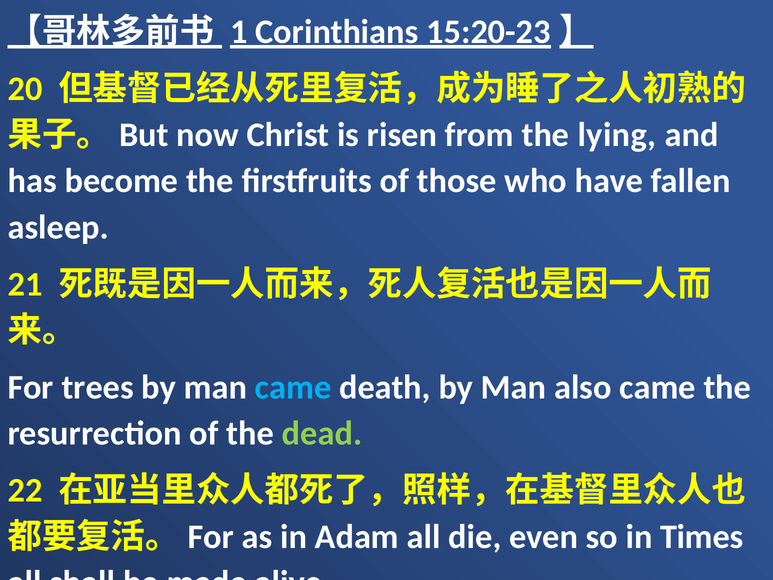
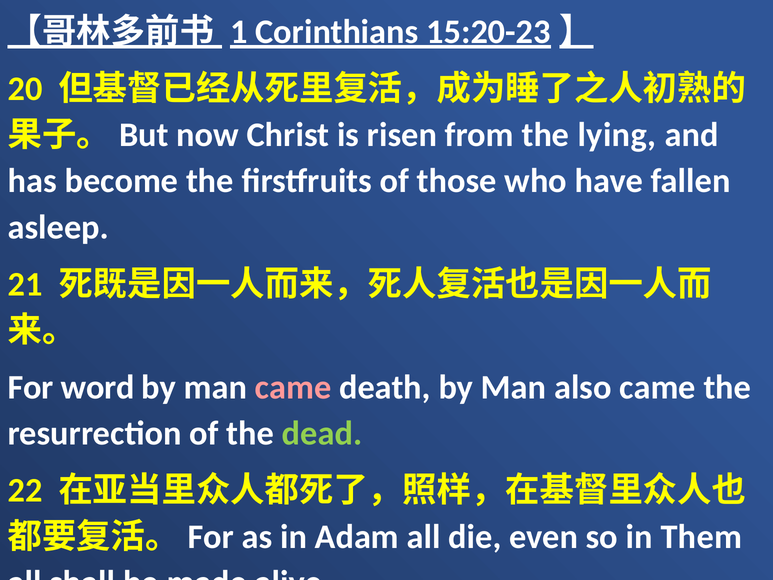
trees: trees -> word (98, 387)
came colour: light blue -> pink (293, 387)
Times: Times -> Them (701, 536)
